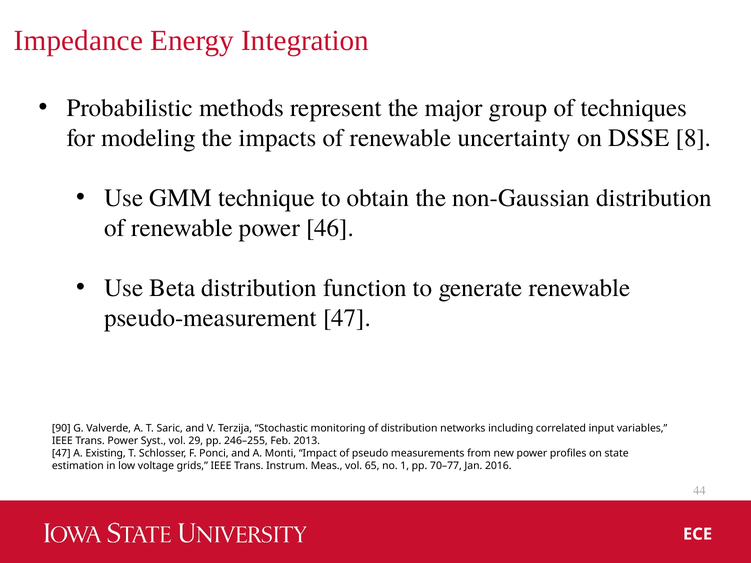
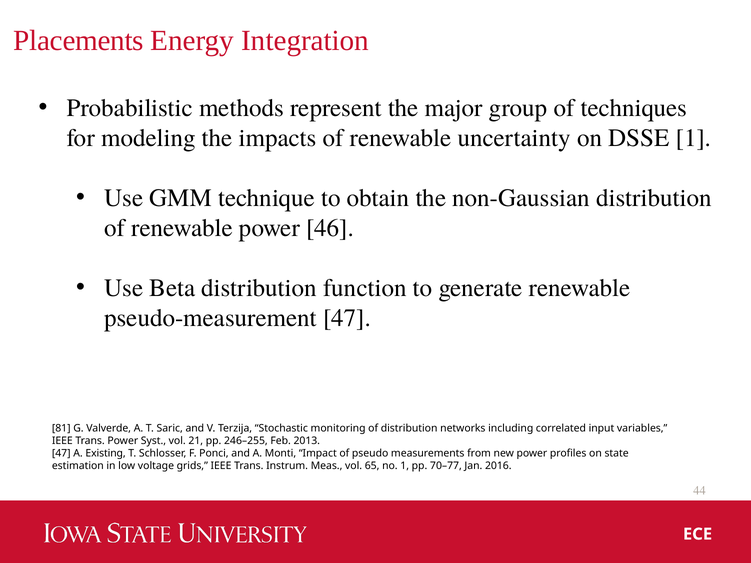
Impedance: Impedance -> Placements (79, 40)
DSSE 8: 8 -> 1 (693, 138)
90: 90 -> 81 (61, 429)
29: 29 -> 21 (196, 441)
